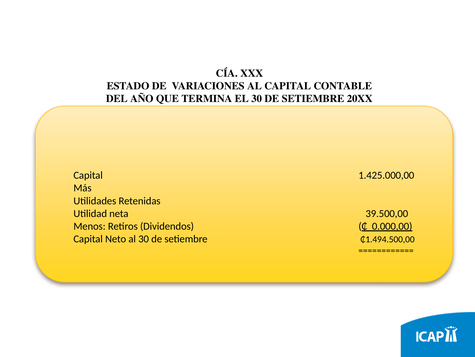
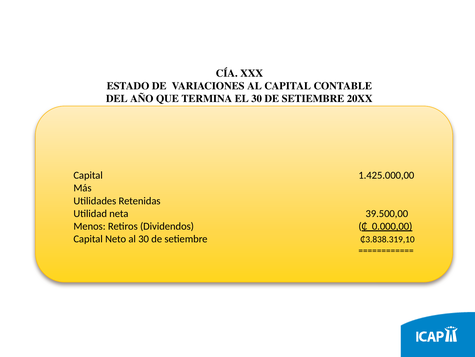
₵1.494.500,00: ₵1.494.500,00 -> ₵3.838.319,10 (388, 239)
